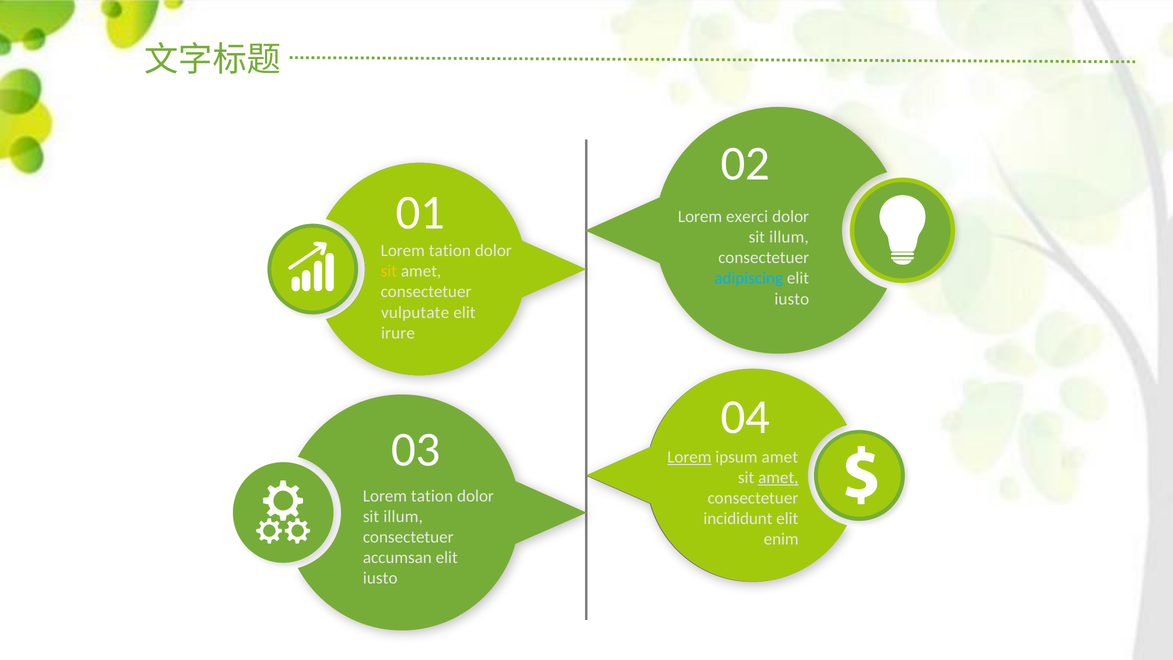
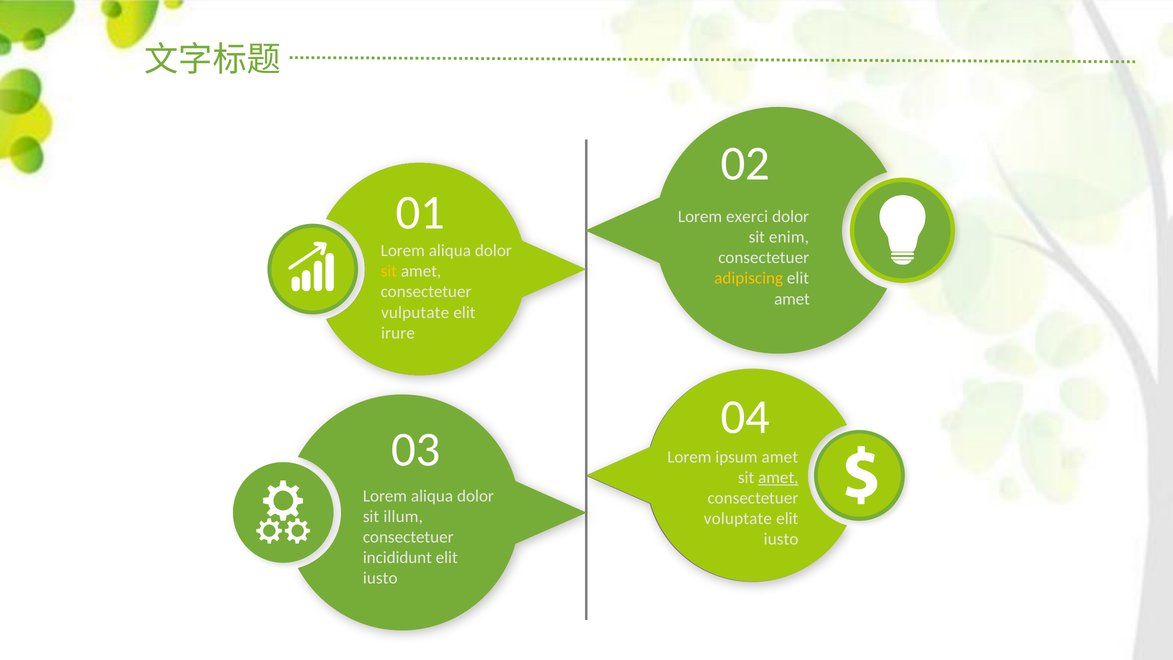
illum: illum -> enim (789, 237)
tation: tation -> aliqua (450, 251)
adipiscing colour: light blue -> yellow (749, 278)
iusto: iusto -> amet (792, 299)
Lorem underline: present -> none (689, 457)
tation: tation -> aliqua (432, 496)
incididunt: incididunt -> voluptate (738, 518)
enim: enim -> iusto (781, 539)
accumsan: accumsan -> incididunt (397, 558)
